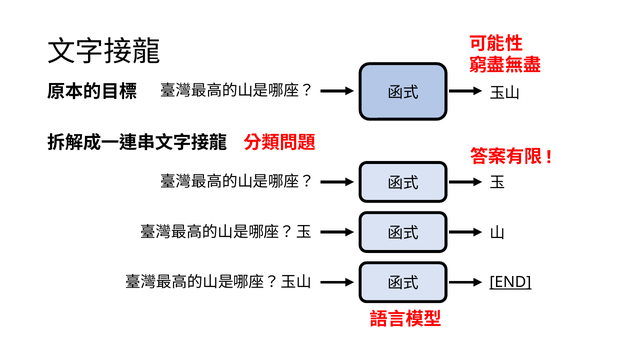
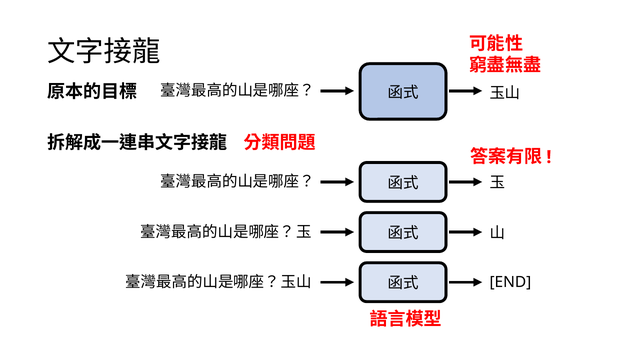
END underline: present -> none (510, 283)
